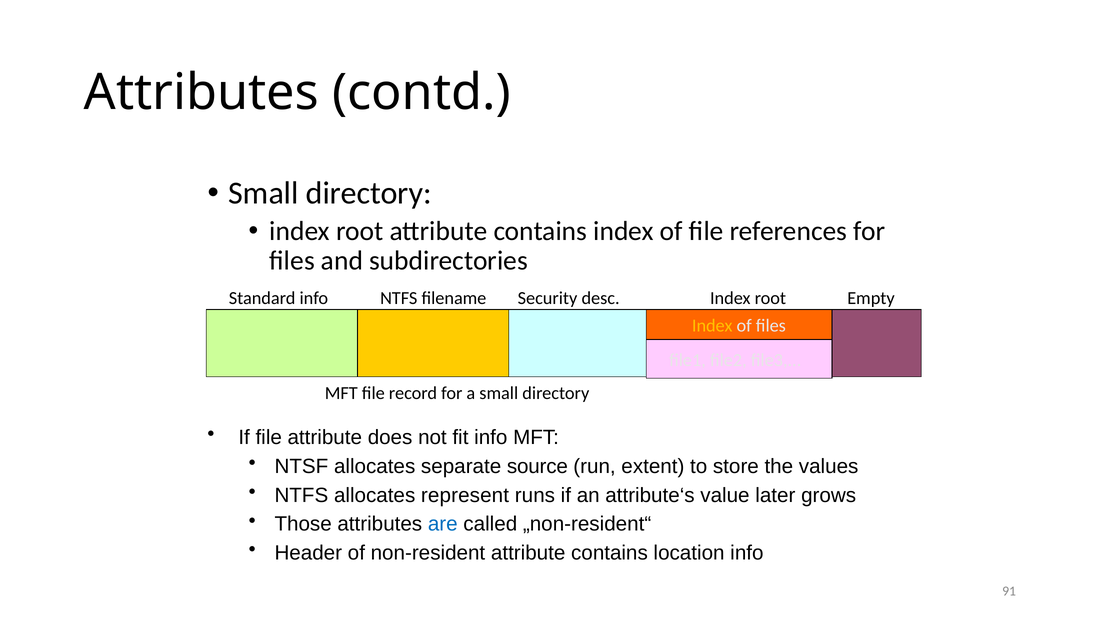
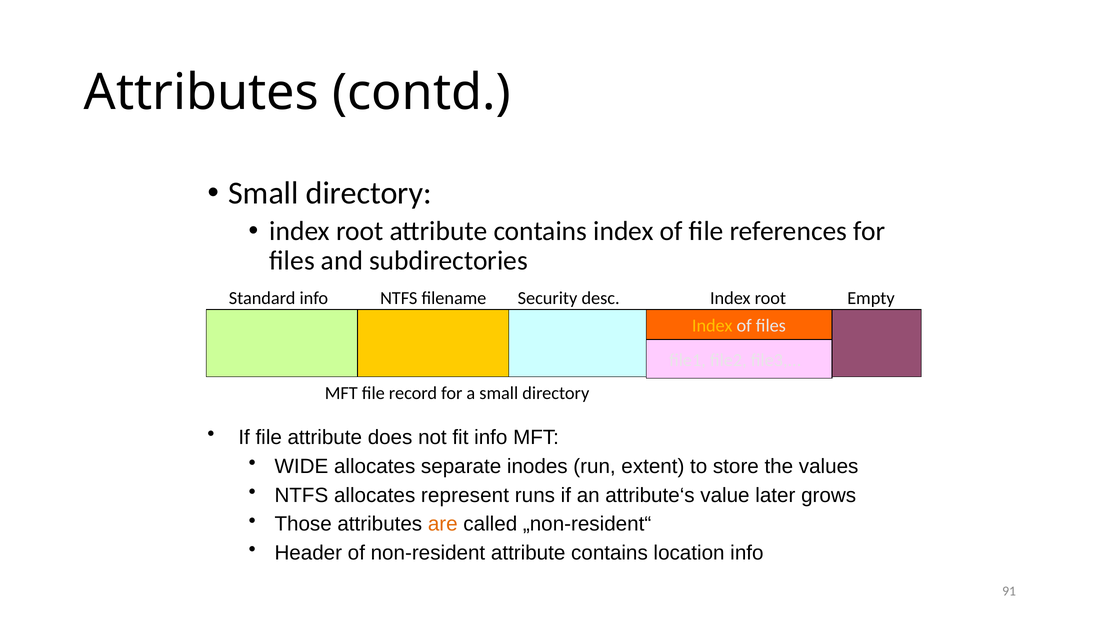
NTSF: NTSF -> WIDE (301, 466)
source: source -> inodes (537, 466)
are colour: blue -> orange (443, 524)
